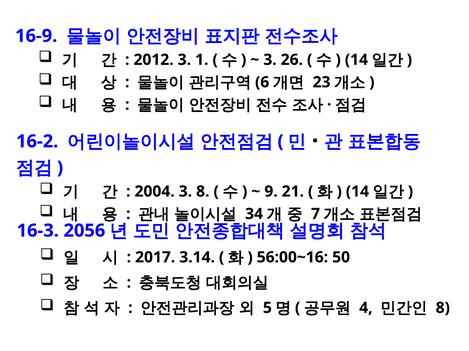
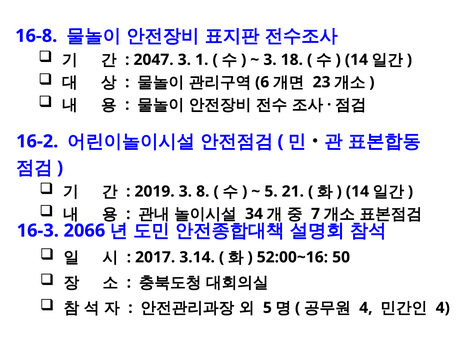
16-9: 16-9 -> 16-8 (36, 36)
2012: 2012 -> 2047 (154, 60)
26: 26 -> 18 (292, 60)
2004: 2004 -> 2019 (155, 192)
9: 9 -> 5 (271, 192)
2056: 2056 -> 2066 (84, 231)
56:00~16: 56:00~16 -> 52:00~16 (292, 258)
8: 8 -> 4 (443, 308)
